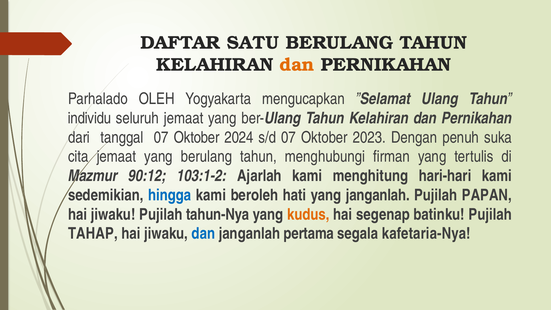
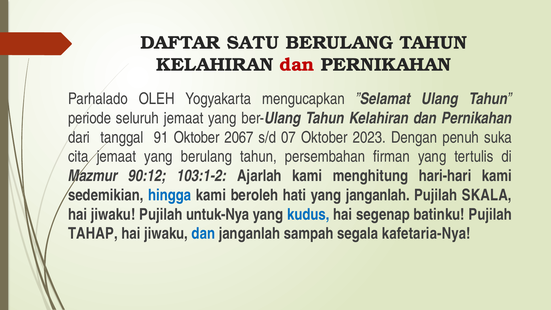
dan colour: orange -> red (297, 65)
individu: individu -> periode (90, 118)
tanggal 07: 07 -> 91 (161, 137)
2024: 2024 -> 2067 (239, 137)
menghubungi: menghubungi -> persembahan (325, 157)
PAPAN: PAPAN -> SKALA (487, 195)
tahun-Nya: tahun-Nya -> untuk-Nya (218, 214)
kudus colour: orange -> blue (308, 214)
pertama: pertama -> sampah (309, 234)
